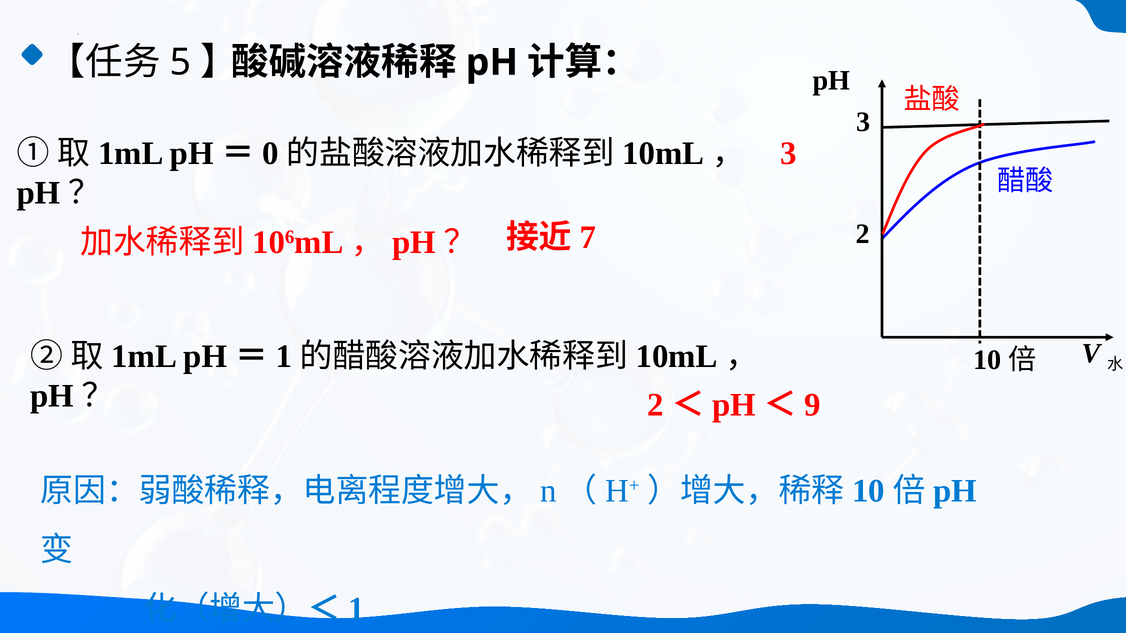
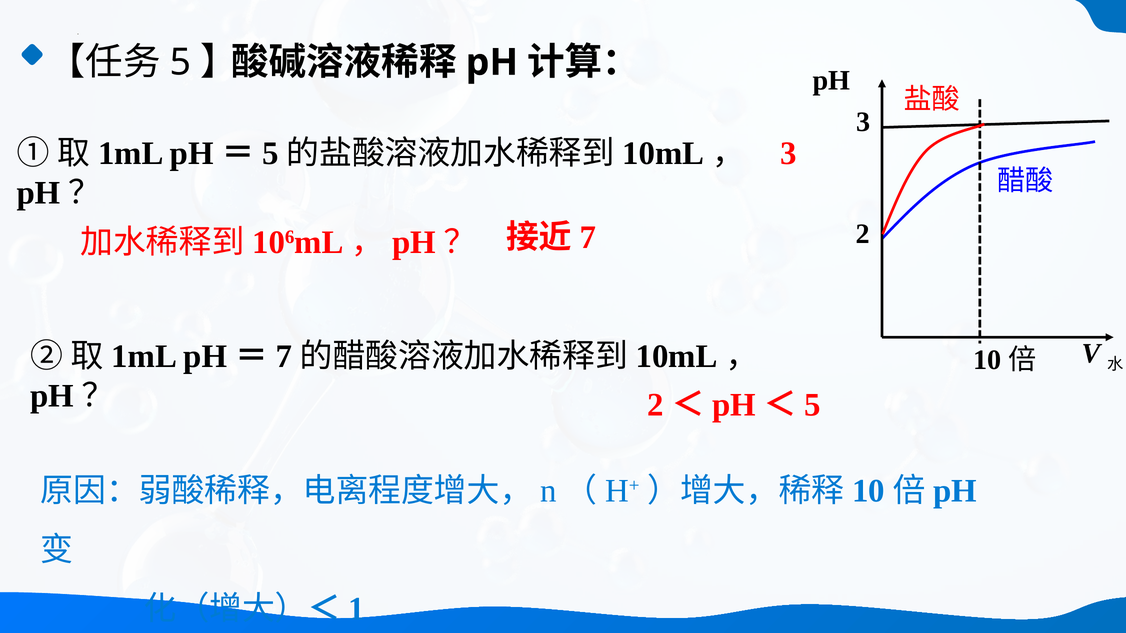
0: 0 -> 5 (270, 154)
1: 1 -> 7 (284, 357)
9: 9 -> 5 (813, 405)
